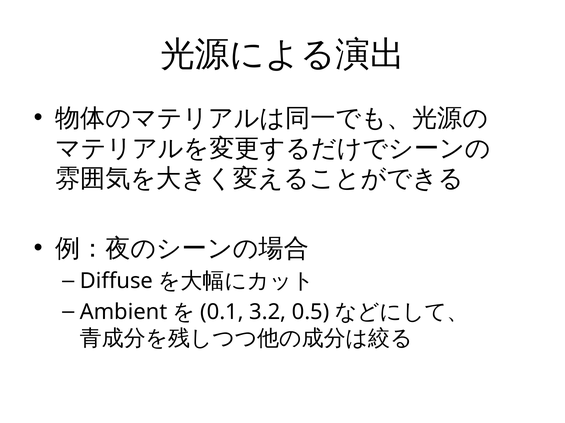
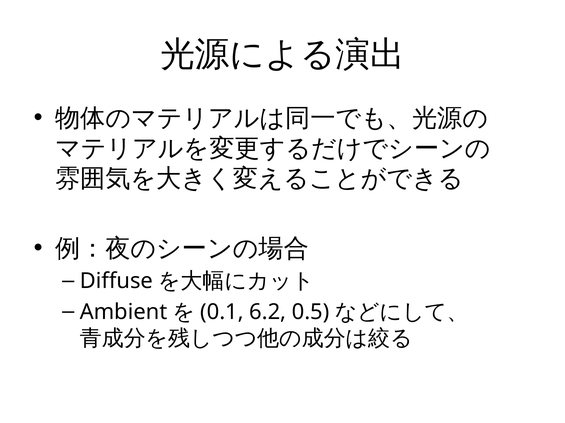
3.2: 3.2 -> 6.2 (268, 312)
